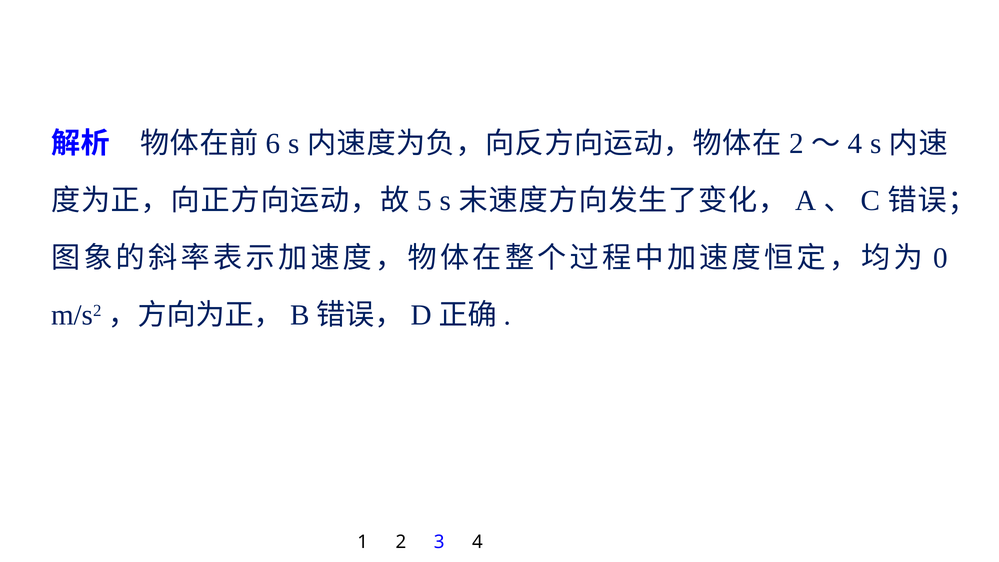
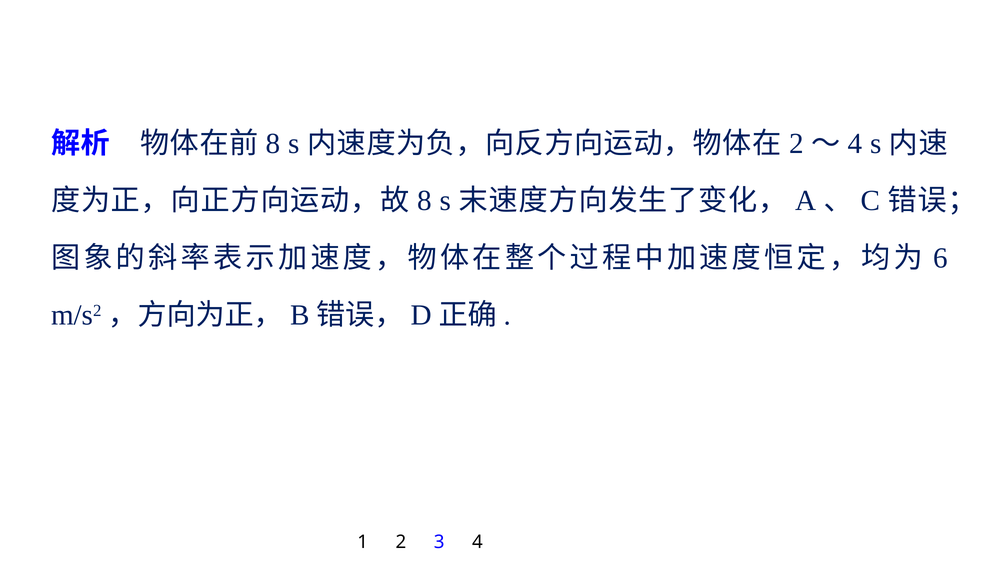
6: 6 -> 8 (273, 144)
5: 5 -> 8 (425, 201)
0: 0 -> 6 (941, 258)
